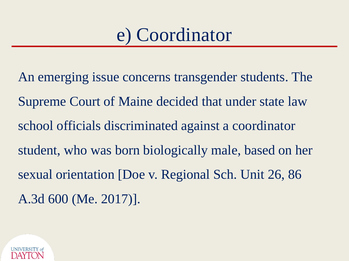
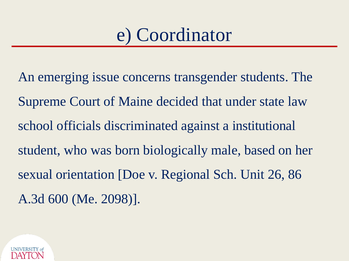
a coordinator: coordinator -> institutional (264, 126)
2017: 2017 -> 2098 (121, 199)
